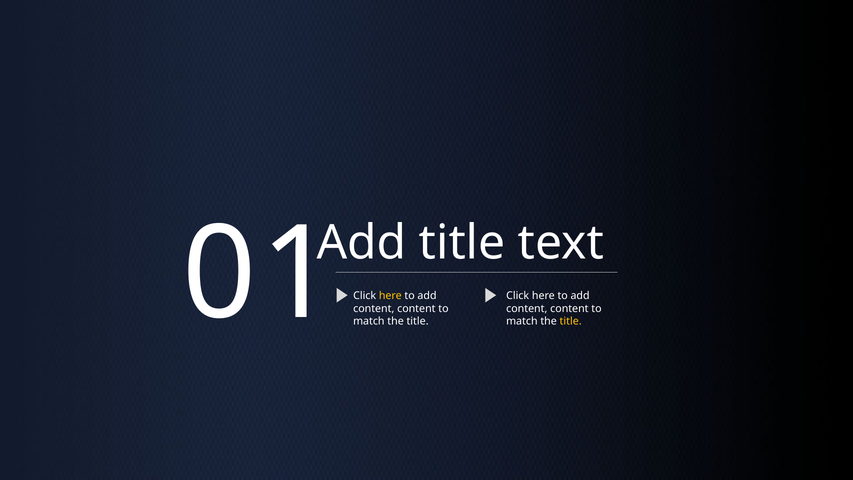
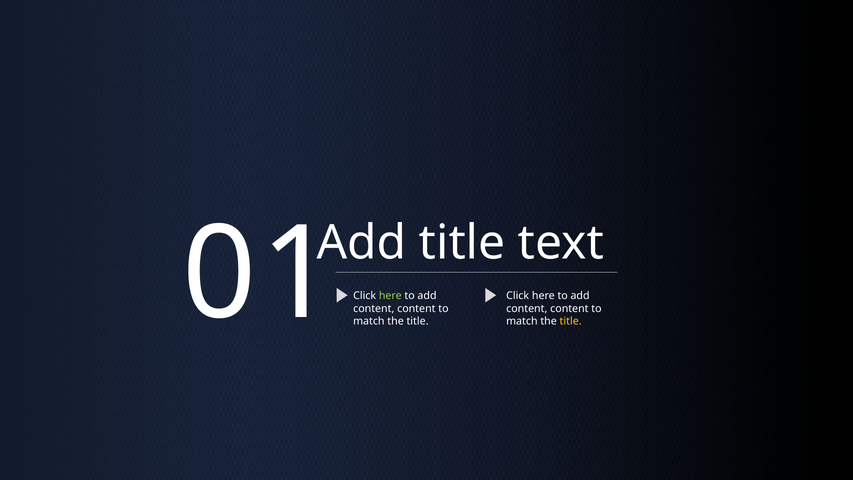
here colour: yellow -> light green (390, 296)
